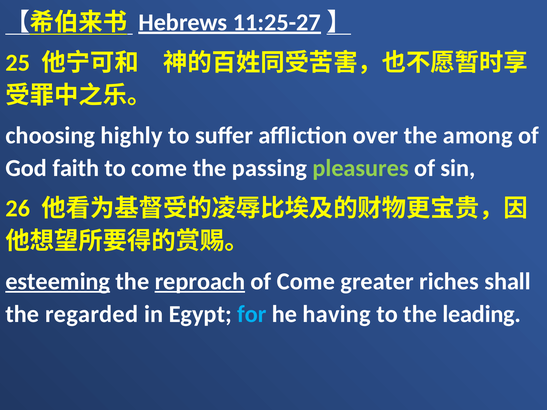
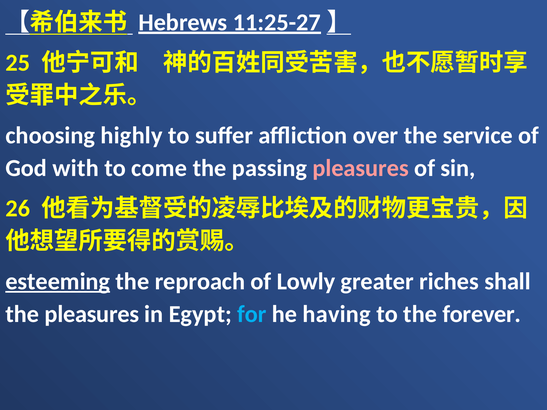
among: among -> service (478, 136)
faith: faith -> with (76, 168)
pleasures colour: light green -> pink (361, 168)
reproach underline: present -> none (200, 282)
of Come: Come -> Lowly (306, 282)
the regarded: regarded -> pleasures (92, 314)
leading: leading -> forever (482, 314)
